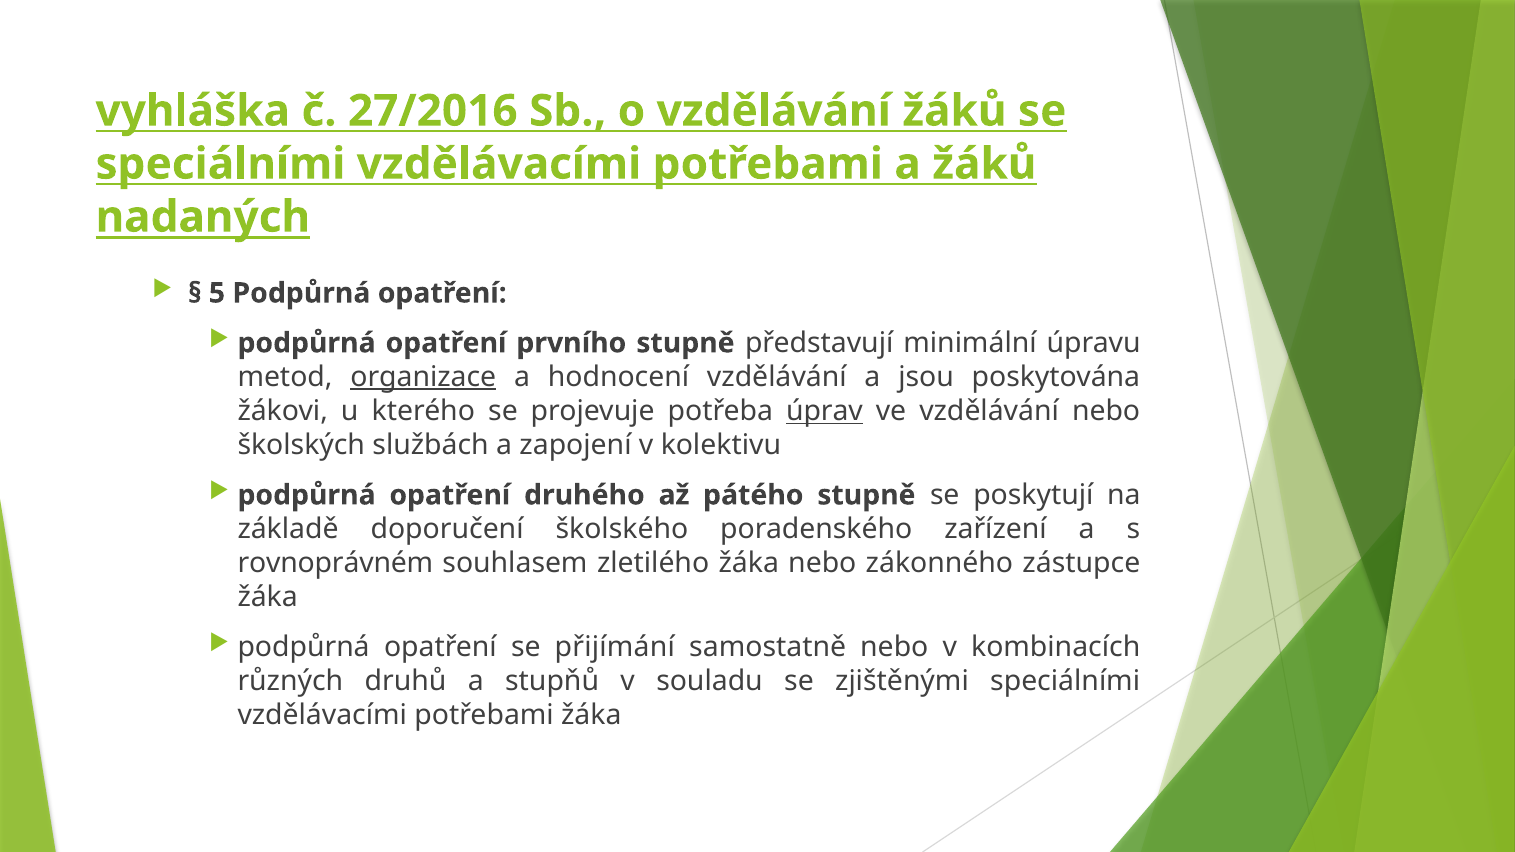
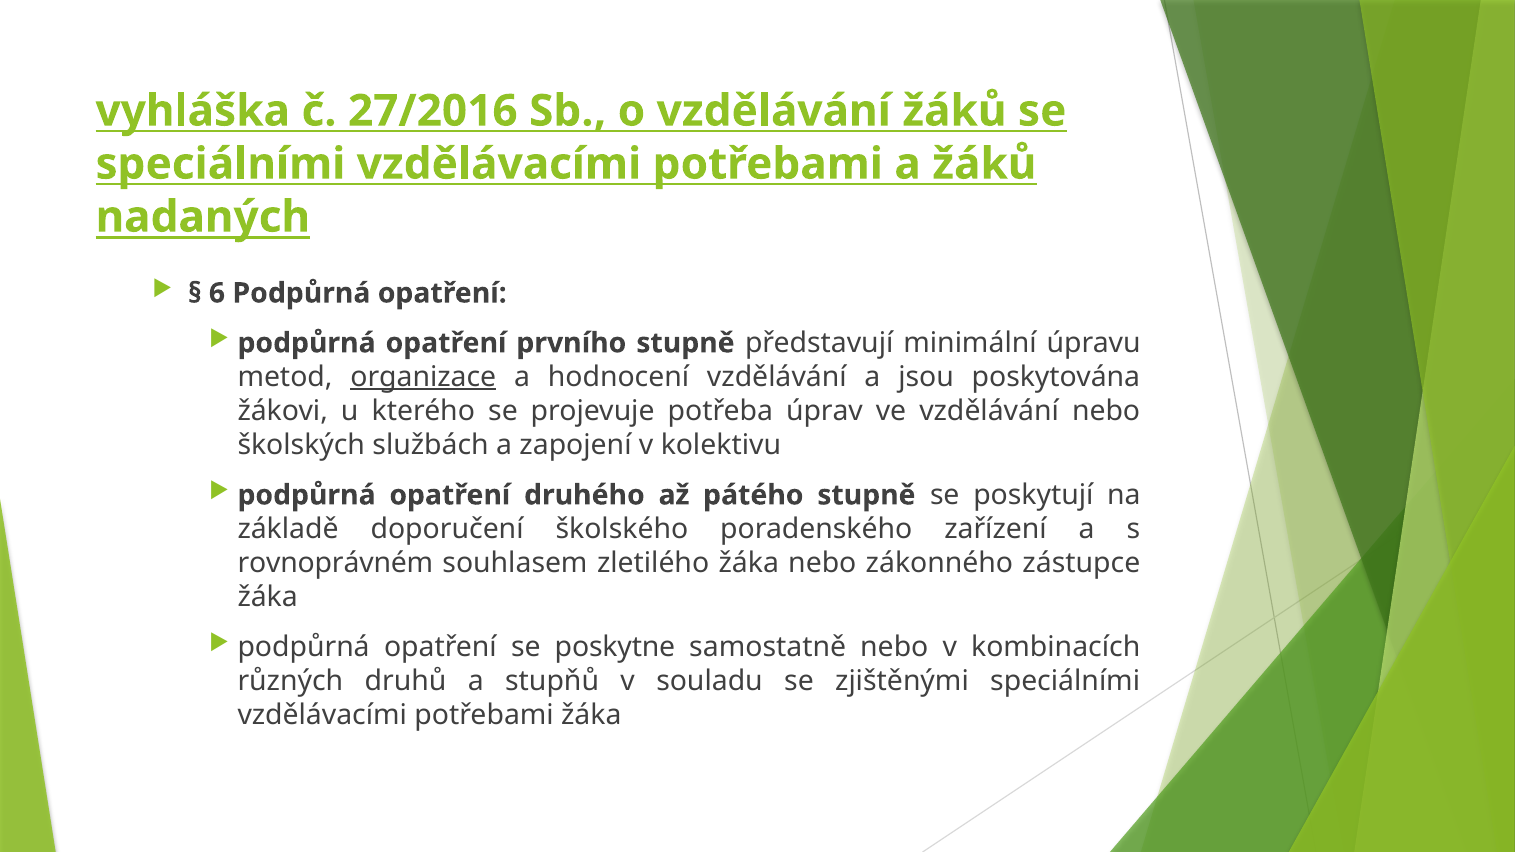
5: 5 -> 6 (217, 293)
úprav underline: present -> none (825, 411)
přijímání: přijímání -> poskytne (615, 647)
